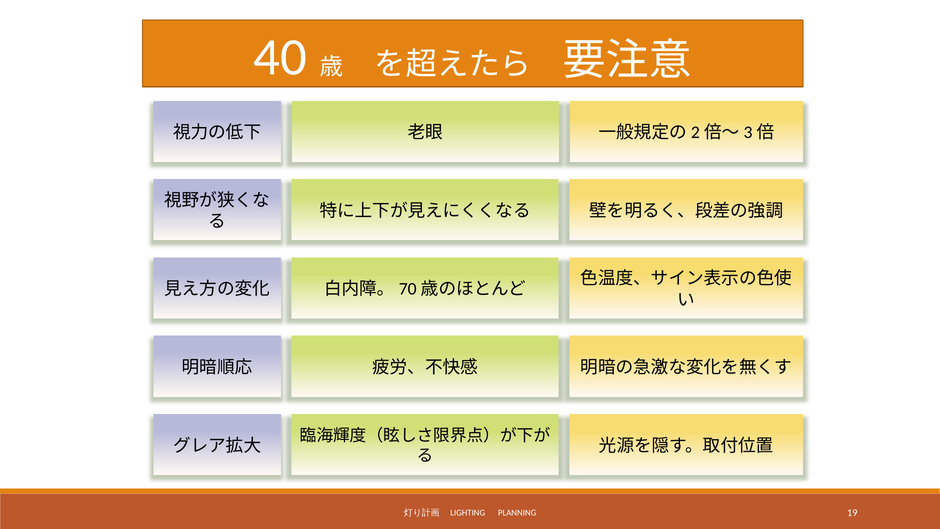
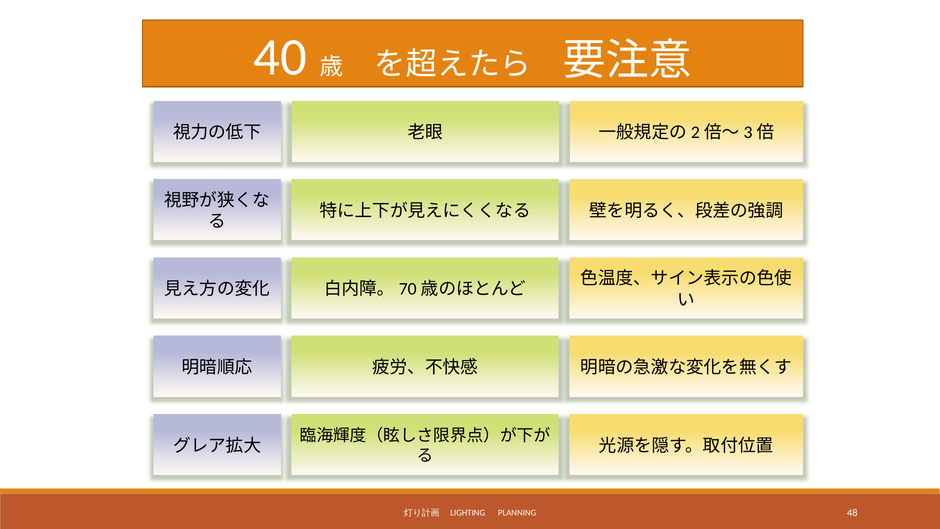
19: 19 -> 48 (852, 513)
